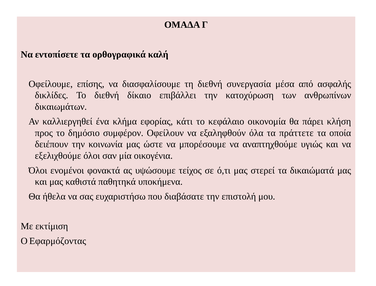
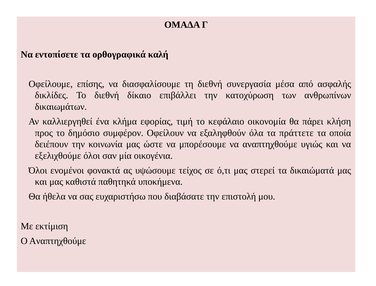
κάτι: κάτι -> τιμή (185, 121)
Ο Εφαρμόζοντας: Εφαρμόζοντας -> Αναπτηχθούμε (58, 241)
